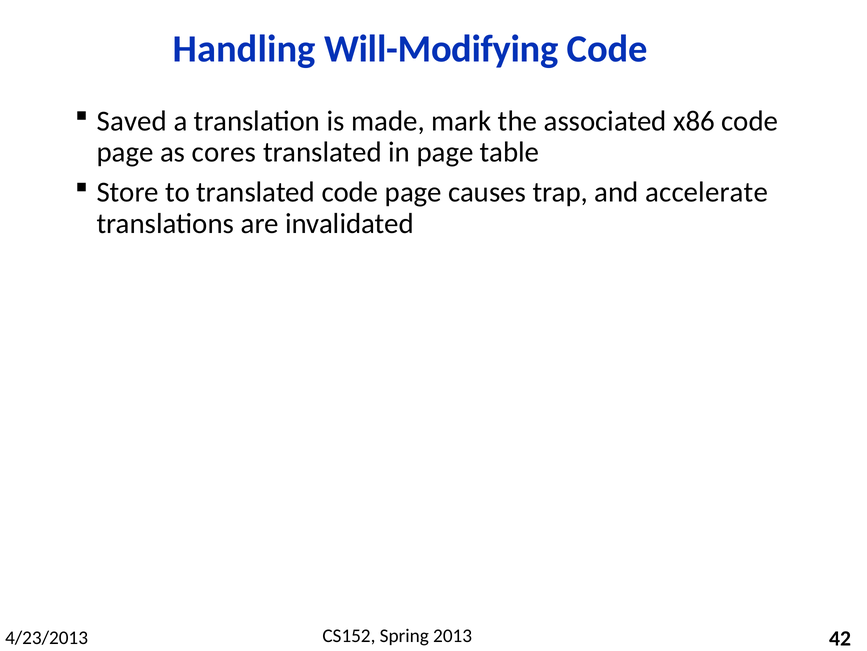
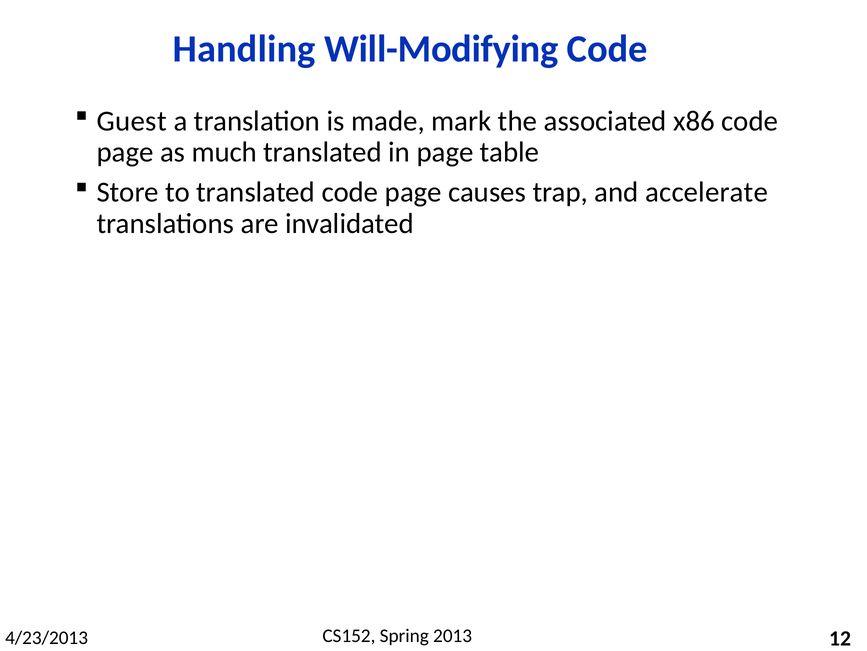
Saved: Saved -> Guest (132, 121)
cores: cores -> much (224, 152)
42: 42 -> 12 (840, 638)
